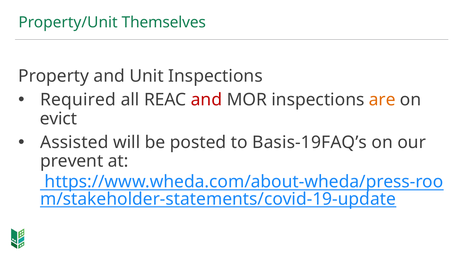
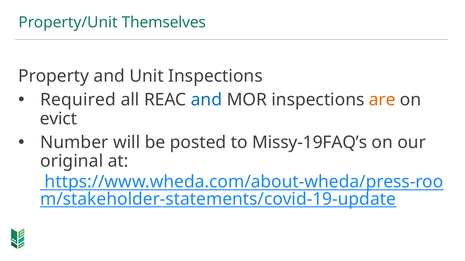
and colour: red -> blue (206, 100)
Assisted: Assisted -> Number (74, 143)
Basis-19FAQ’s: Basis-19FAQ’s -> Missy-19FAQ’s (310, 143)
prevent: prevent -> original (72, 161)
